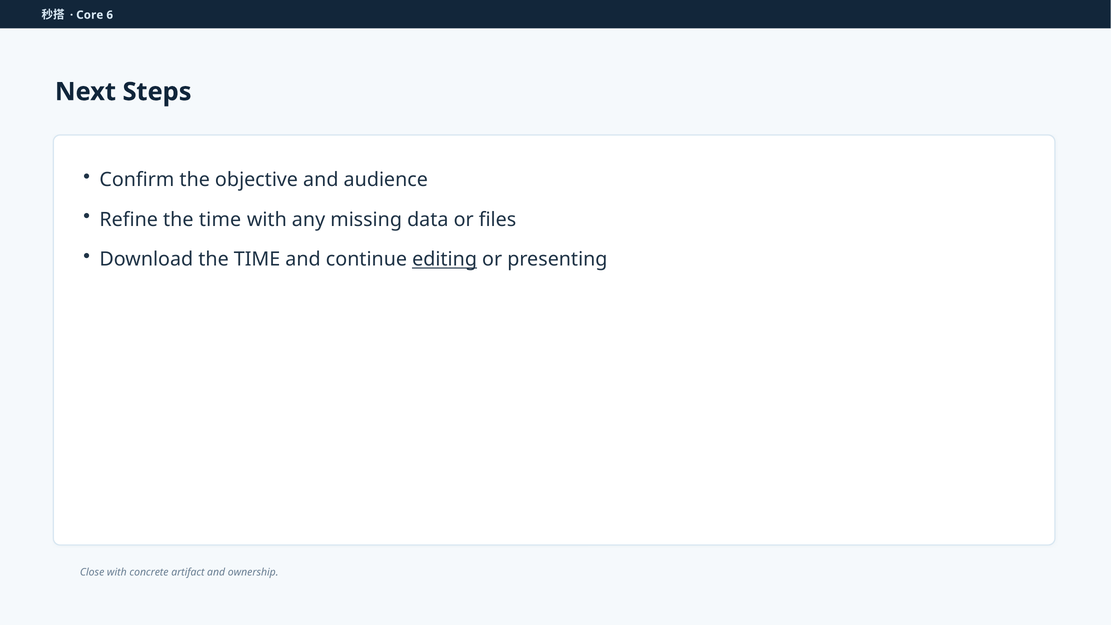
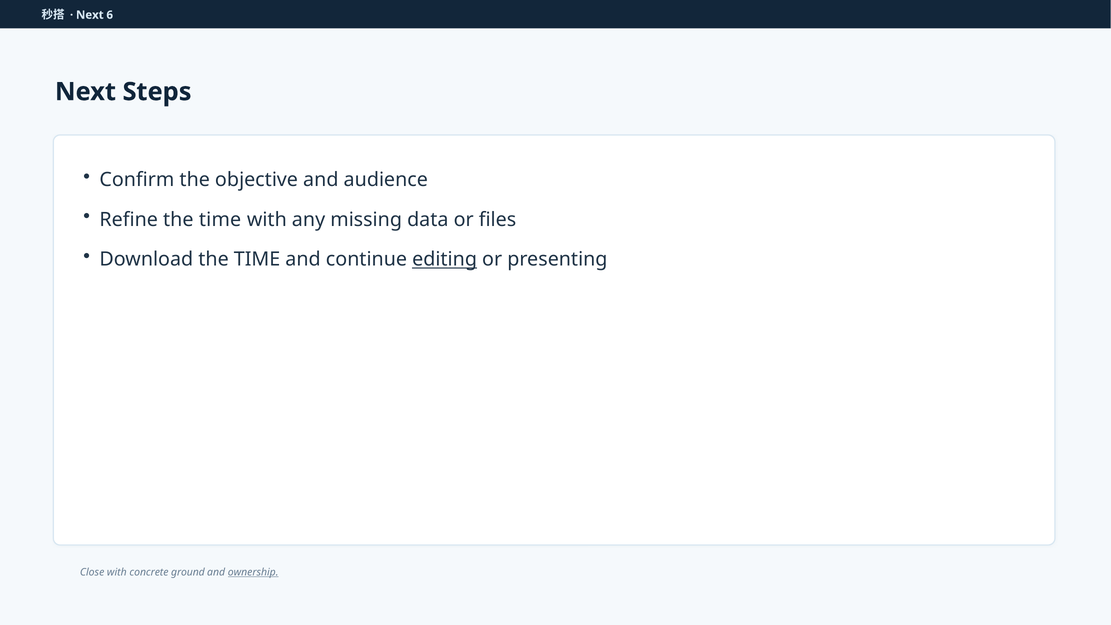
Core: Core -> Next (90, 15)
artifact: artifact -> ground (188, 572)
ownership underline: none -> present (253, 572)
